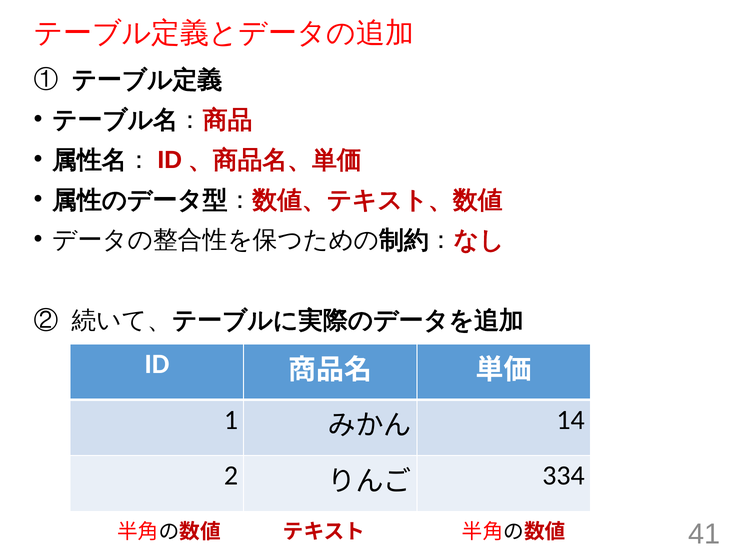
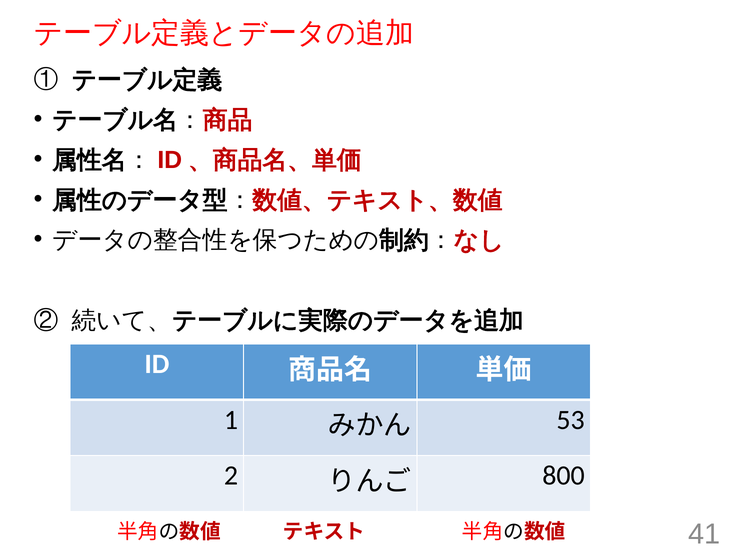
14: 14 -> 53 (571, 420)
334: 334 -> 800 (564, 476)
